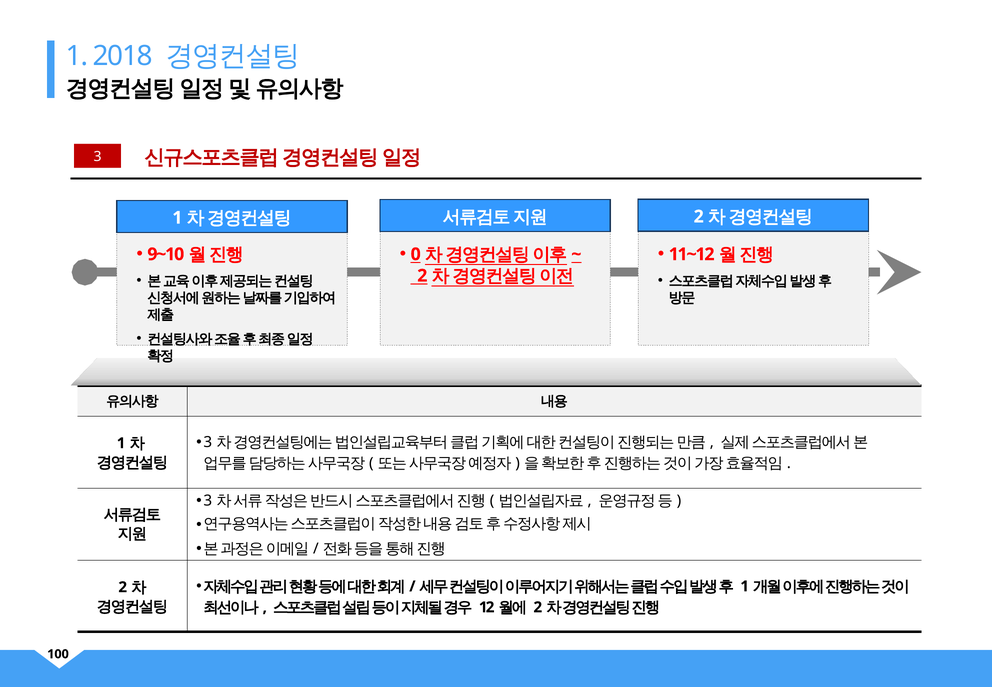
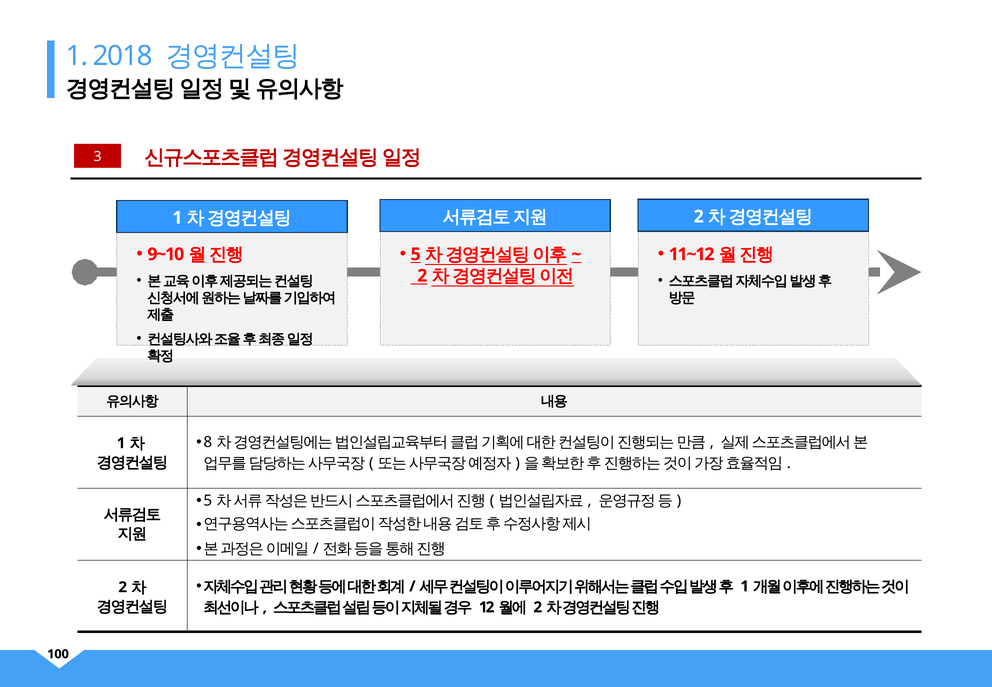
0: 0 -> 5 (416, 254)
3: 3 -> 8 (208, 442)
3: 3 -> 5 (208, 501)
